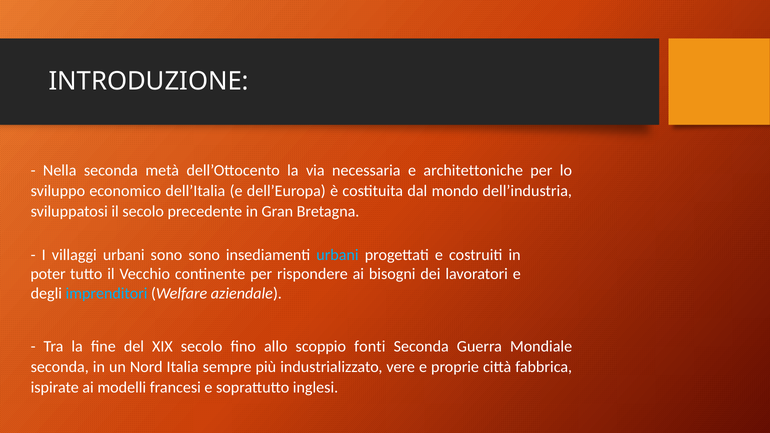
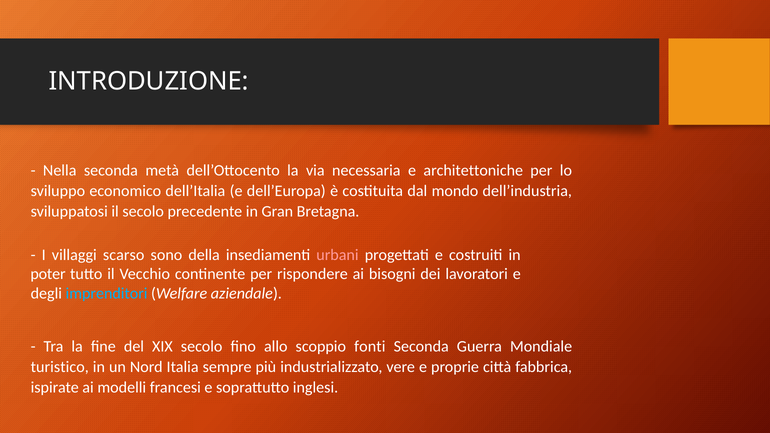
villaggi urbani: urbani -> scarso (124, 255)
sono sono: sono -> della (204, 255)
urbani colour: light blue -> pink (337, 255)
seconda: seconda -> turistico (60, 367)
